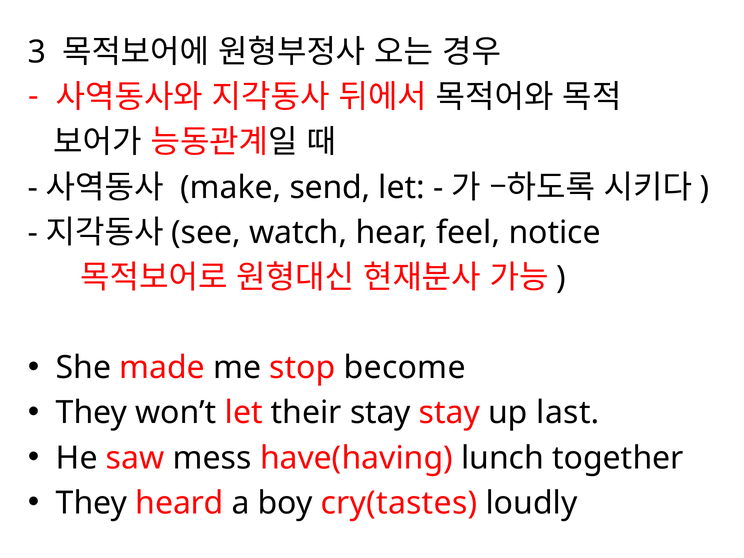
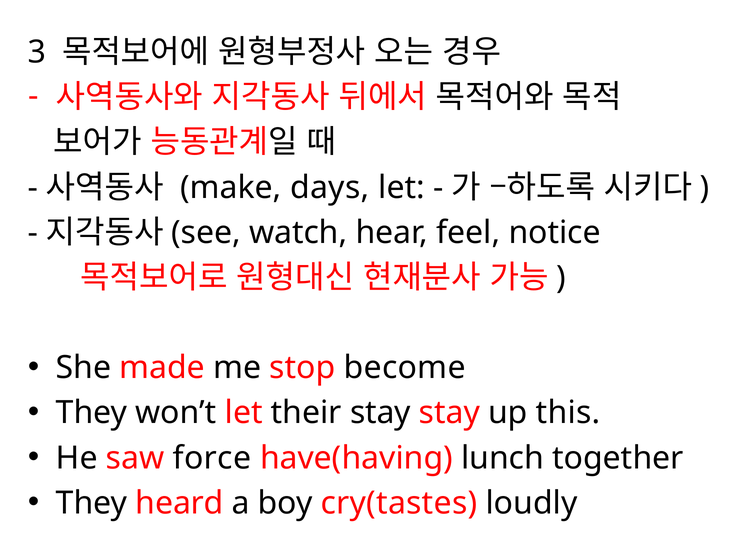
send: send -> days (330, 187)
last: last -> this (568, 413)
mess: mess -> force (212, 458)
